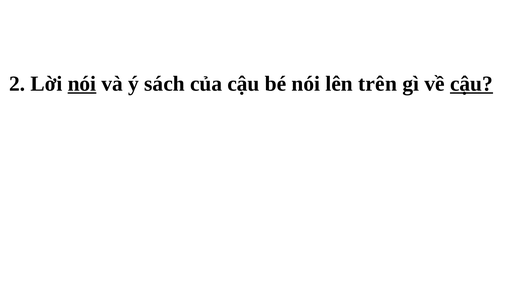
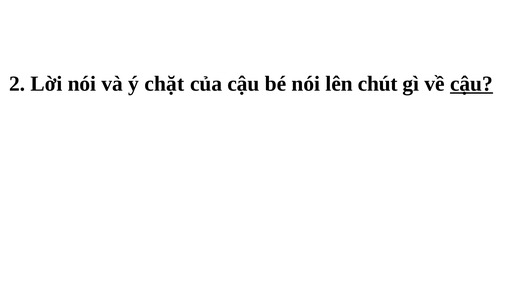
nói underline: present -> none (82, 84)
sách: sách -> chặt (164, 84)
trên: trên -> chút (378, 84)
